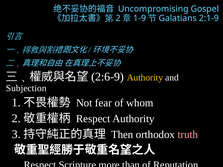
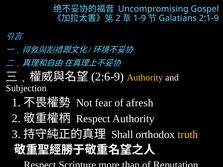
whom: whom -> afresh (140, 103)
Then: Then -> Shall (122, 135)
truth colour: pink -> yellow (188, 135)
